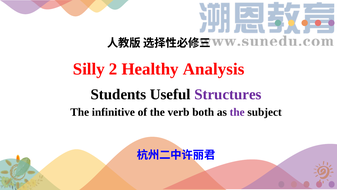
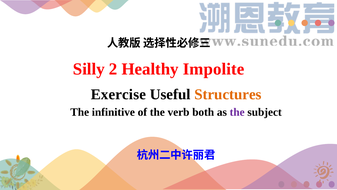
Analysis: Analysis -> Impolite (214, 69)
Students: Students -> Exercise (118, 94)
Structures colour: purple -> orange (228, 94)
